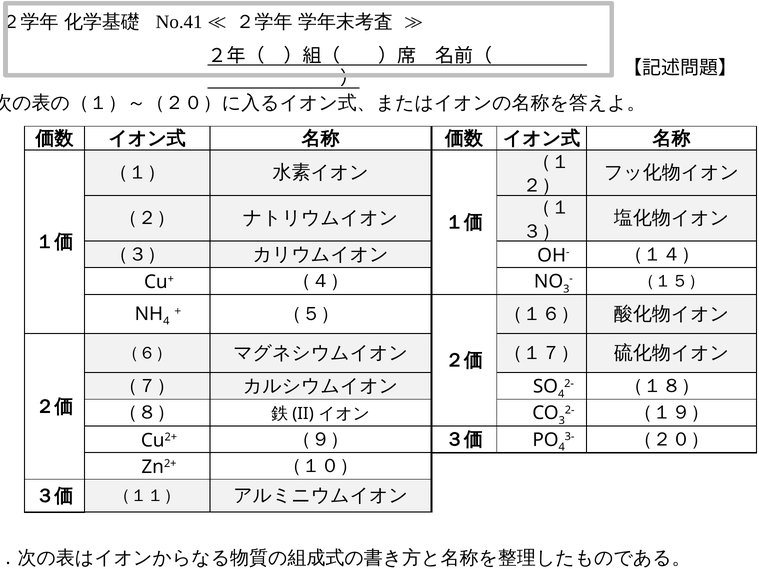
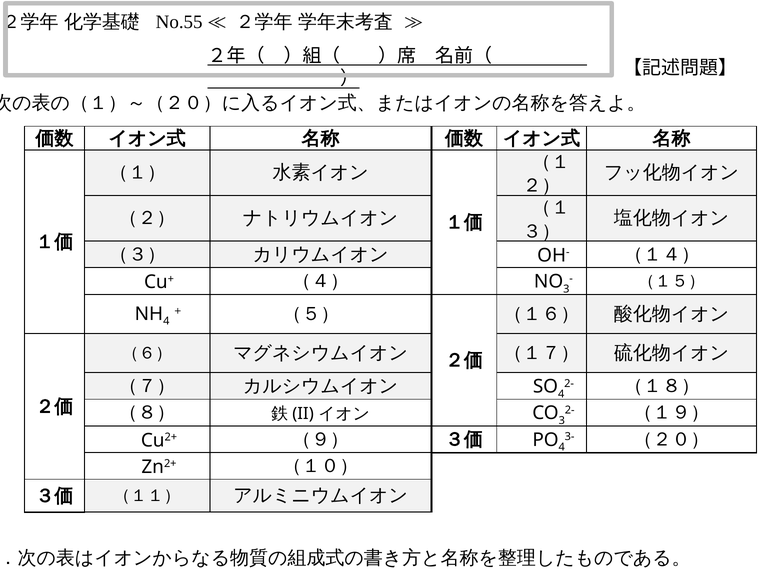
No.41: No.41 -> No.55 (179, 22)
